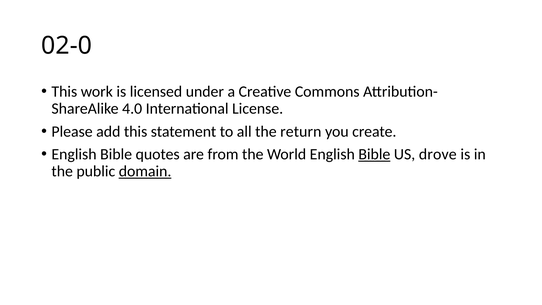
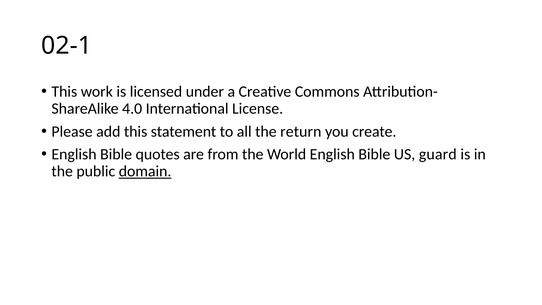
02-0: 02-0 -> 02-1 (67, 46)
Bible underline: present -> none (374, 154)
drove: drove -> guard (438, 154)
